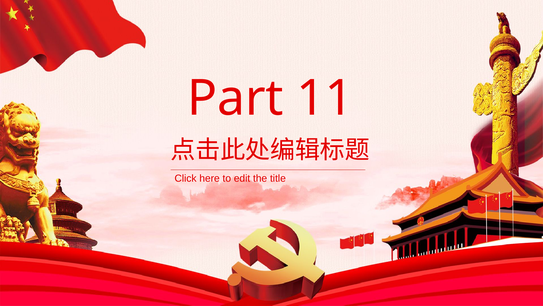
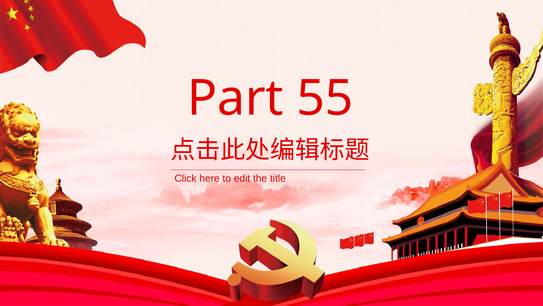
11: 11 -> 55 (325, 98)
